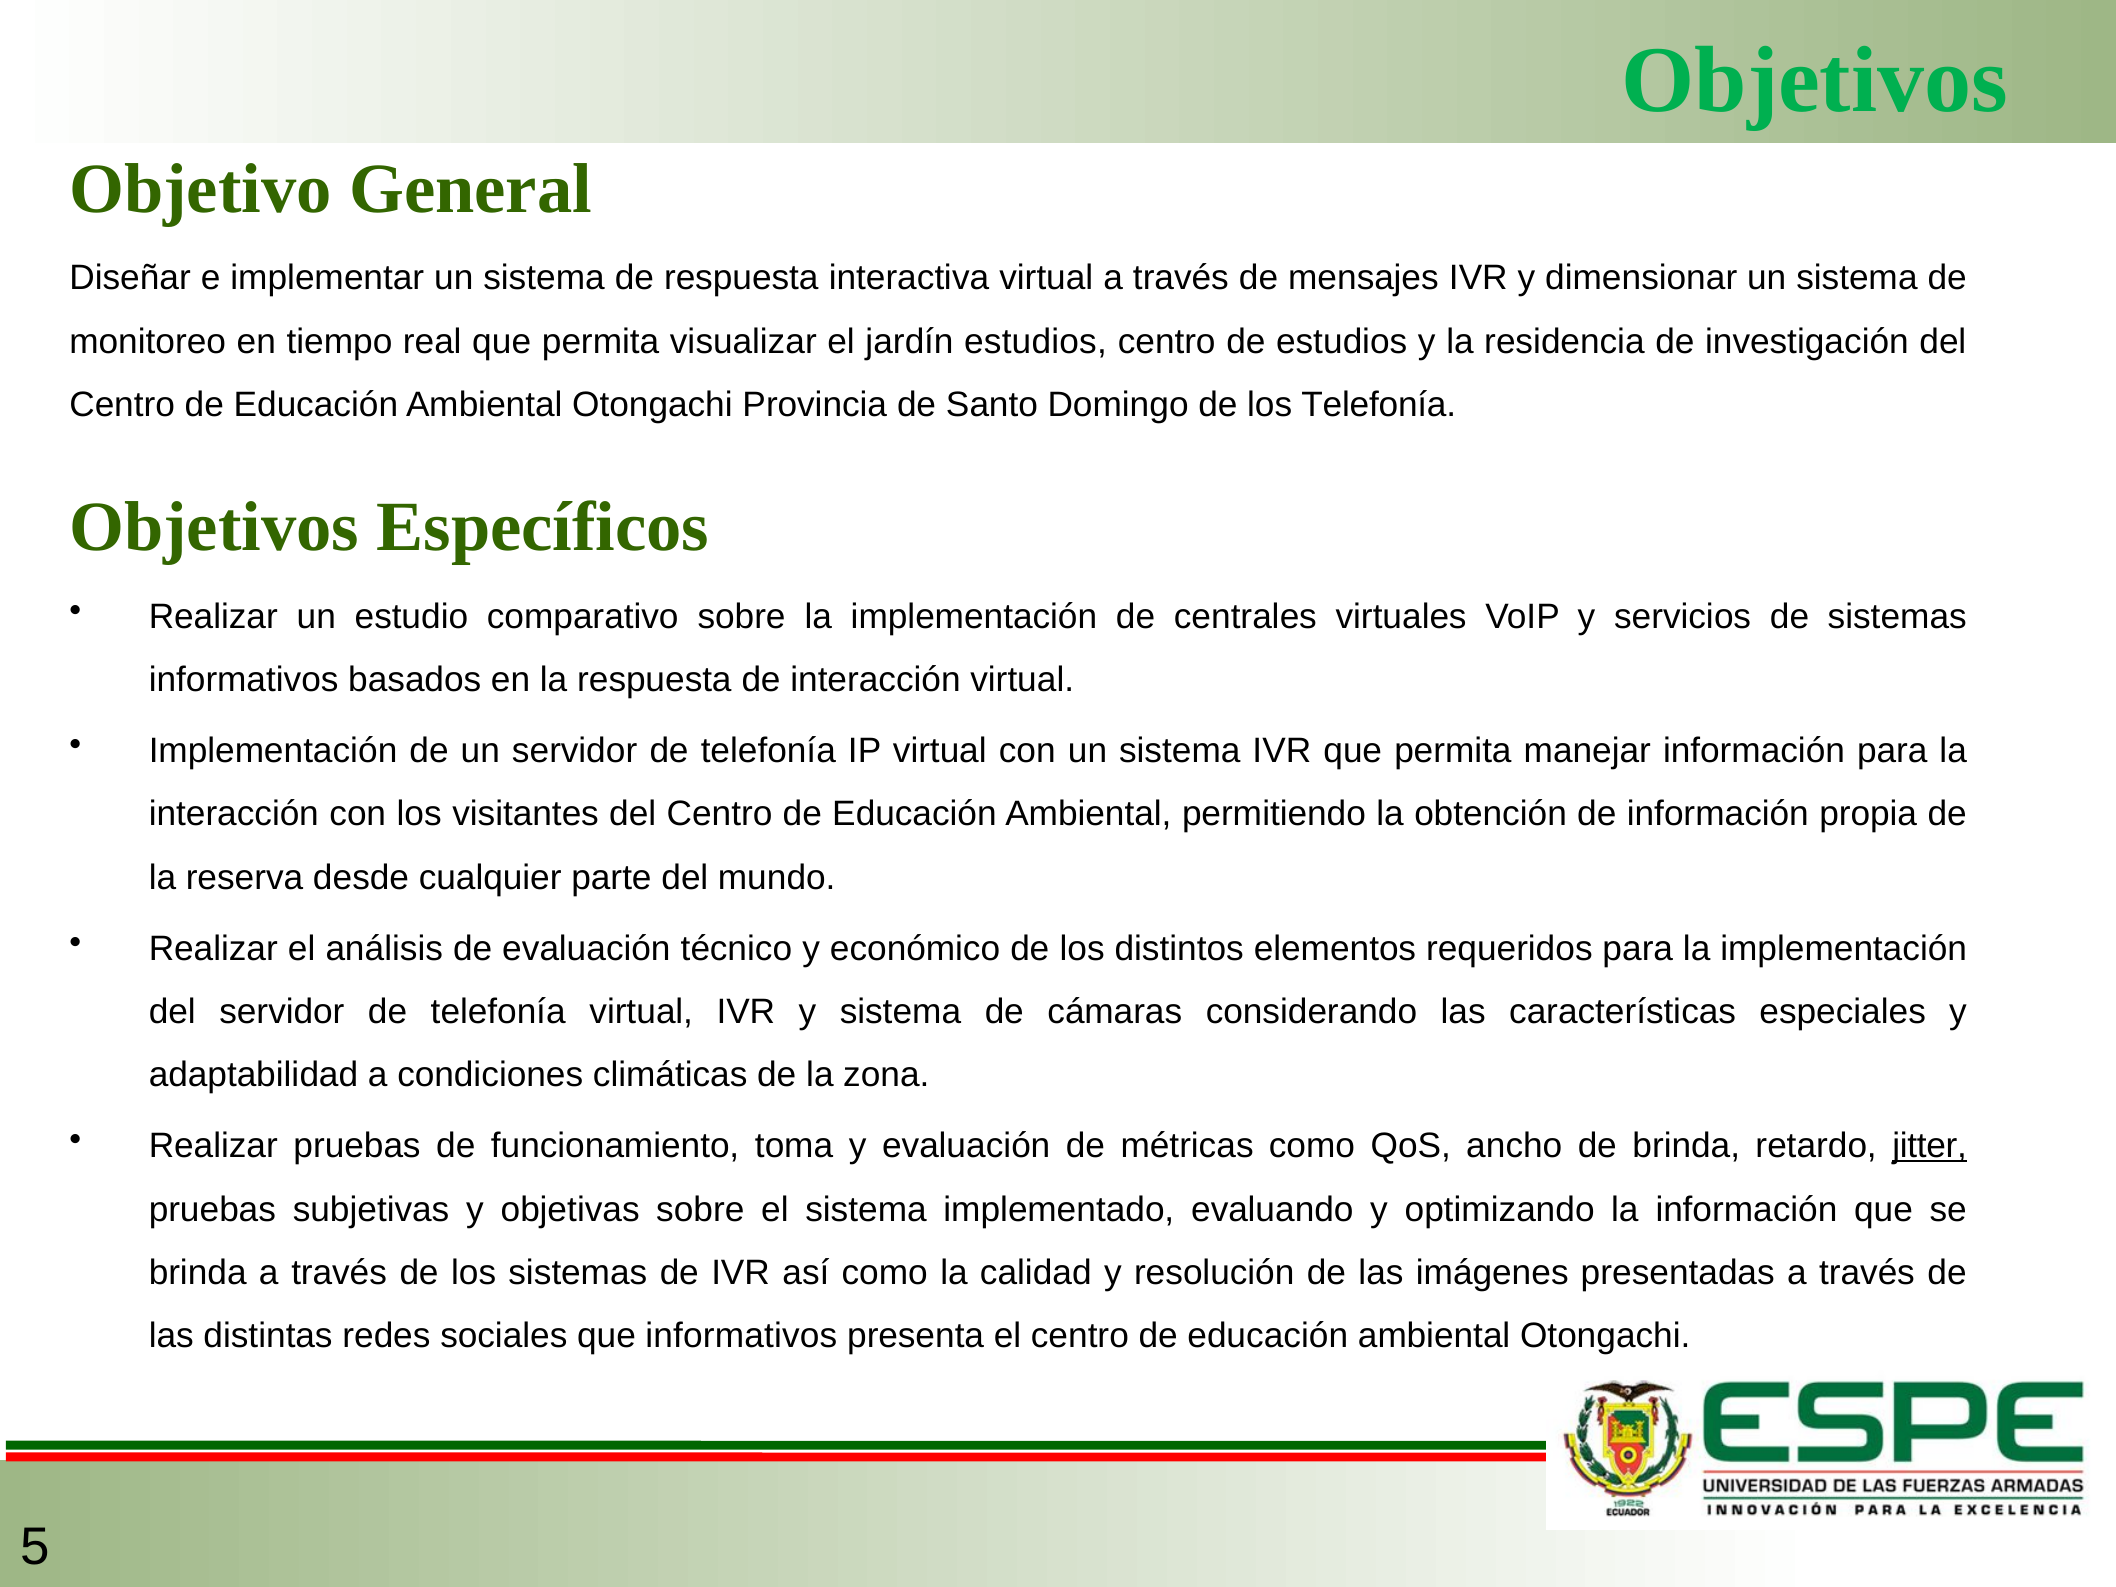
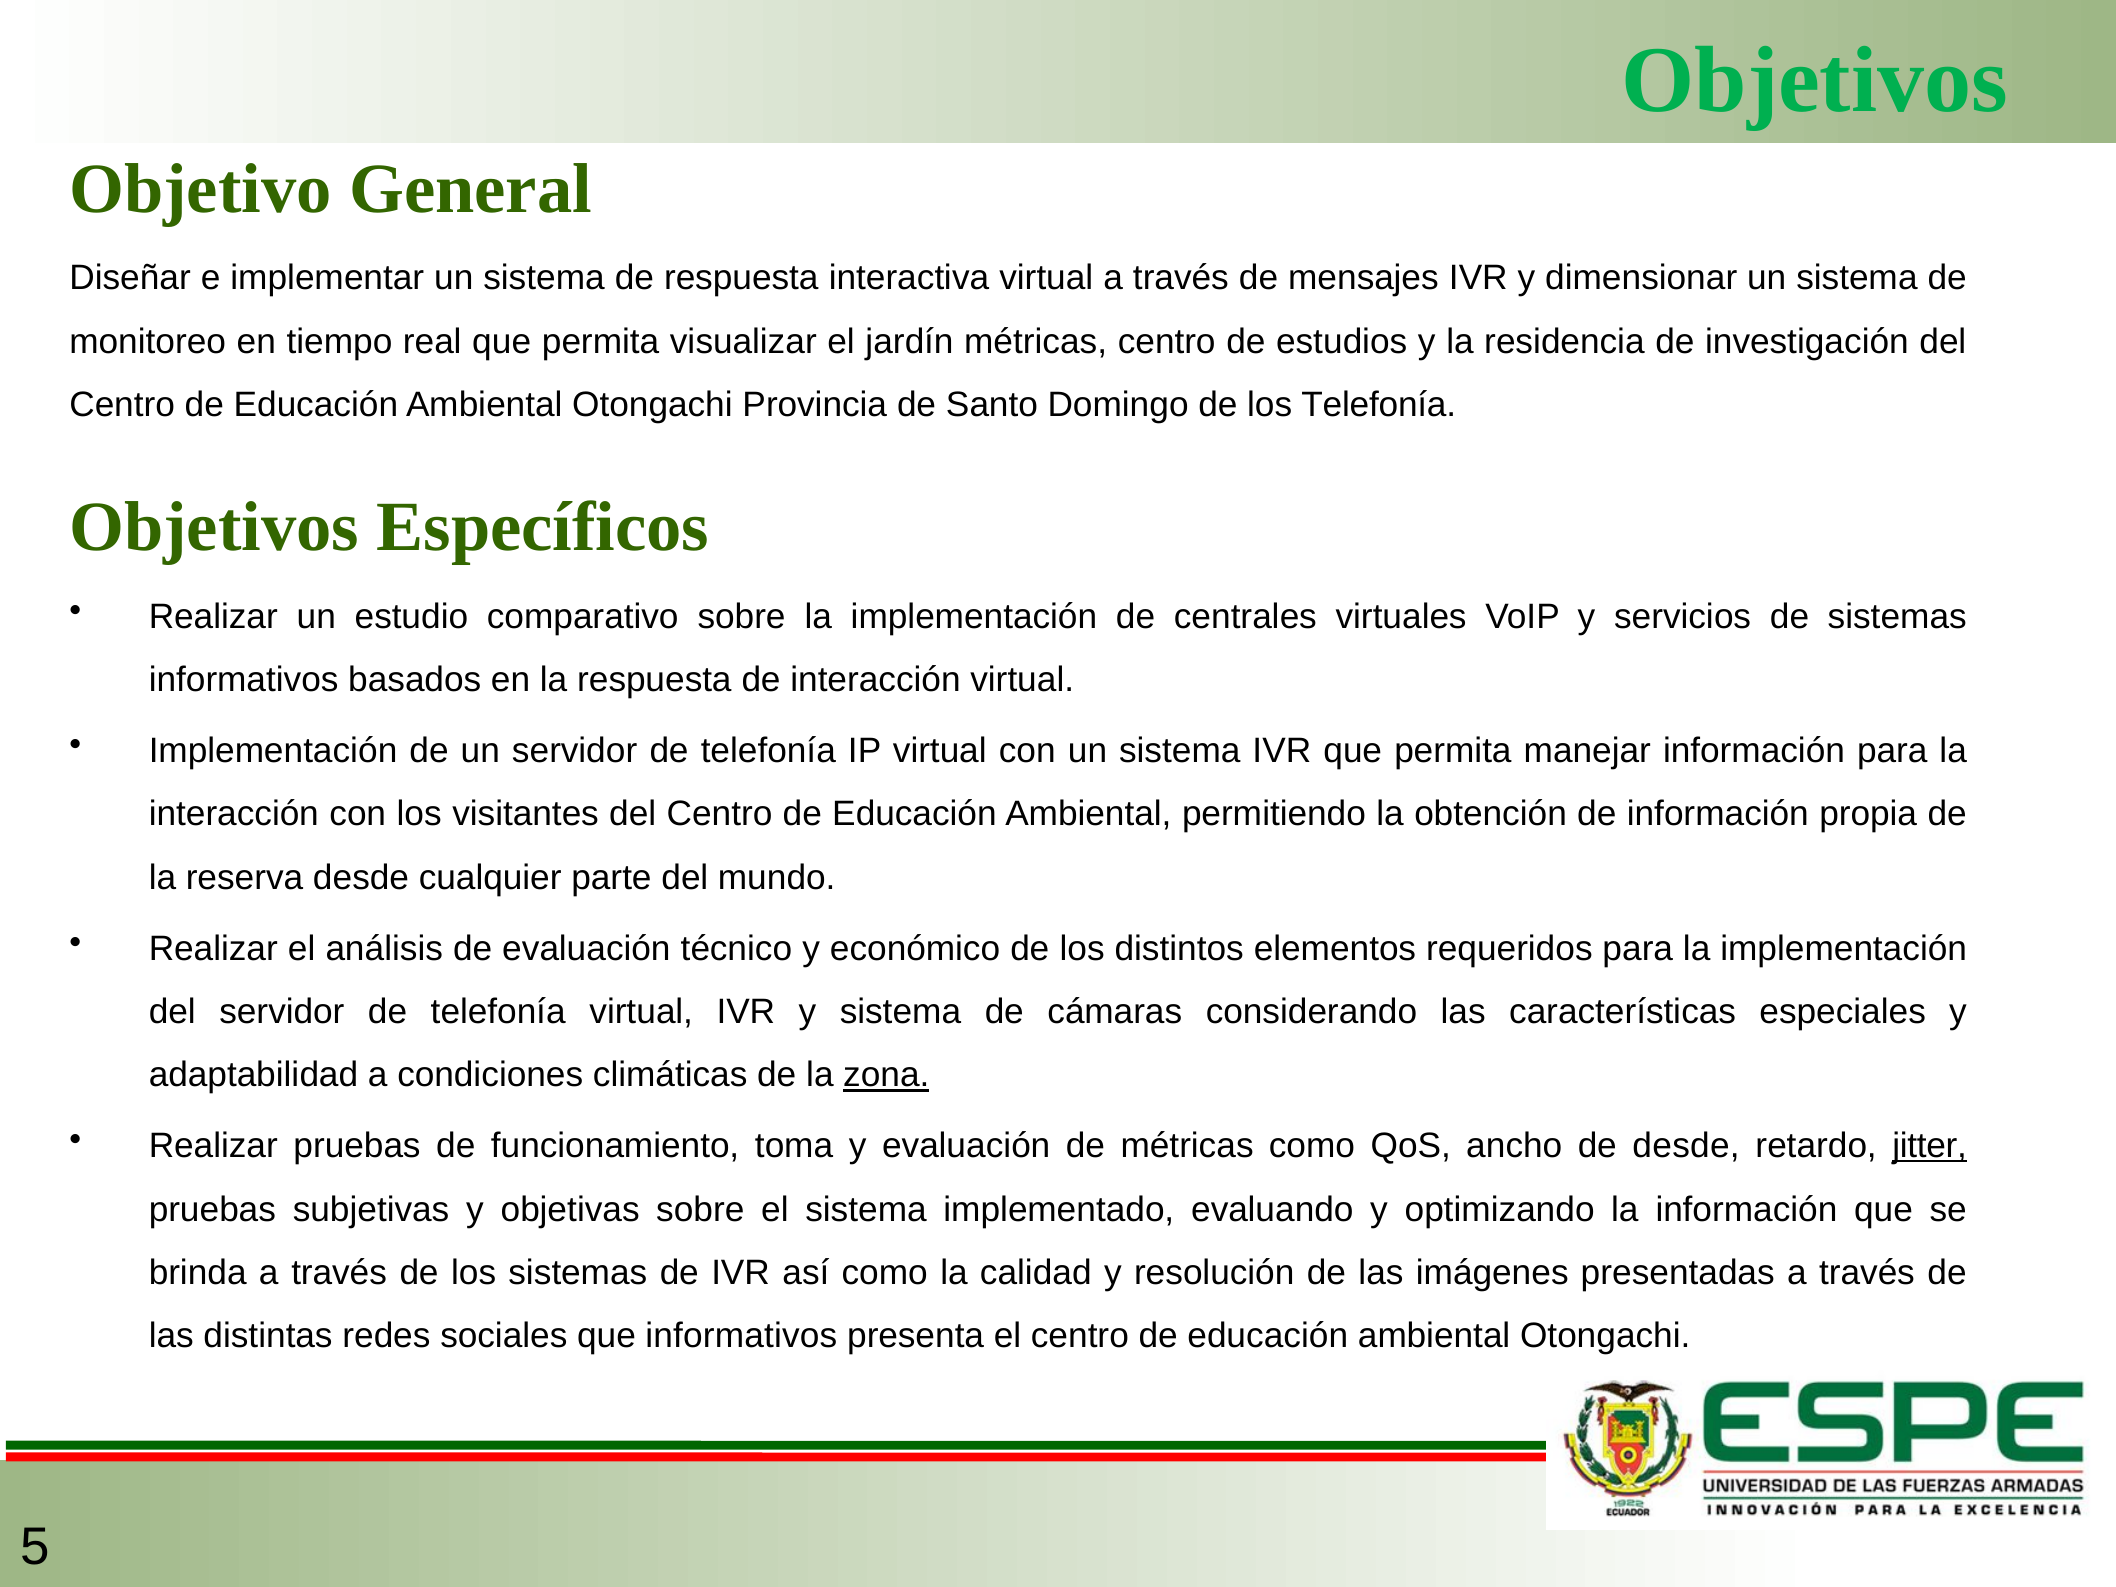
jardín estudios: estudios -> métricas (1036, 342)
zona underline: none -> present (886, 1075)
de brinda: brinda -> desde (1686, 1146)
